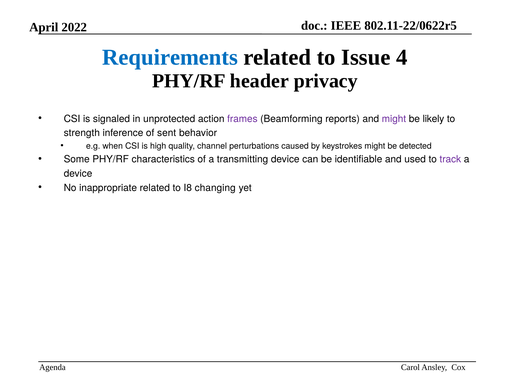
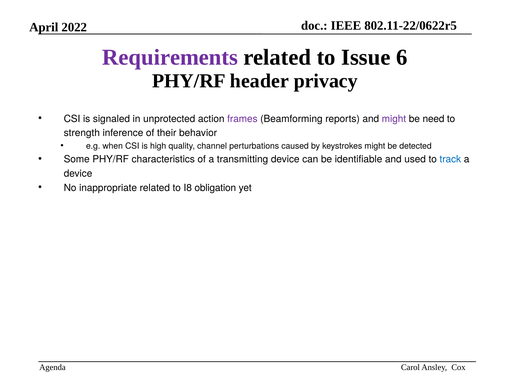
Requirements colour: blue -> purple (170, 57)
4: 4 -> 6 (402, 57)
likely: likely -> need (433, 119)
sent: sent -> their (167, 133)
track colour: purple -> blue (450, 159)
changing: changing -> obligation (215, 188)
